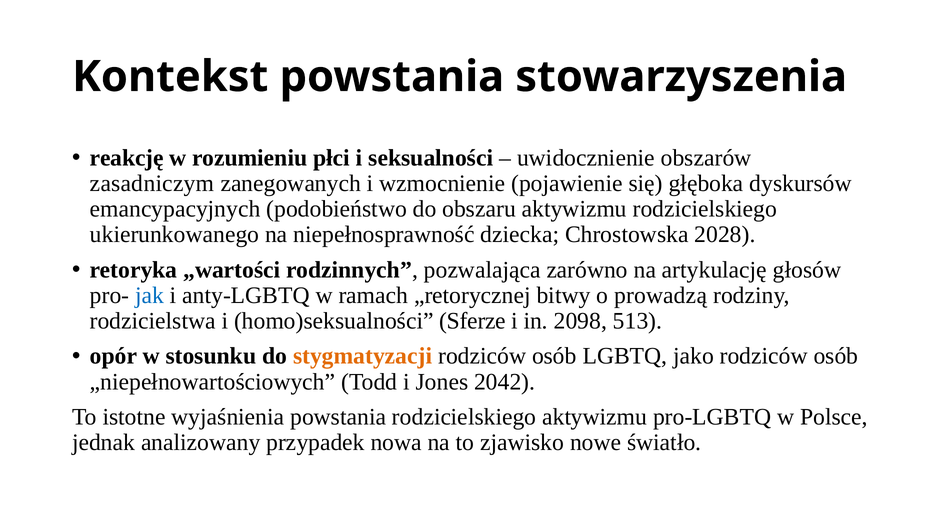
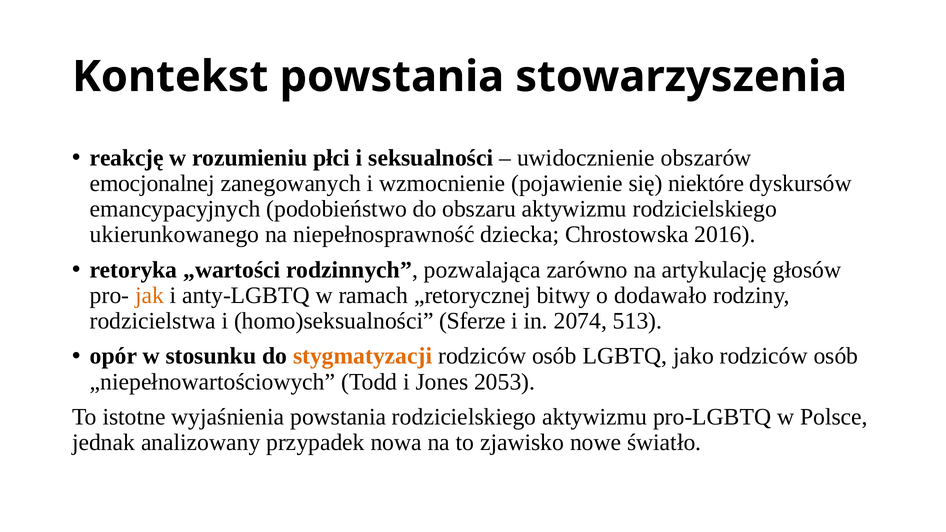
zasadniczym: zasadniczym -> emocjonalnej (152, 183)
głęboka: głęboka -> niektóre (706, 183)
2028: 2028 -> 2016 (725, 234)
jak colour: blue -> orange (150, 295)
prowadzą: prowadzą -> dodawało (661, 295)
2098: 2098 -> 2074 (580, 321)
2042: 2042 -> 2053 (505, 382)
